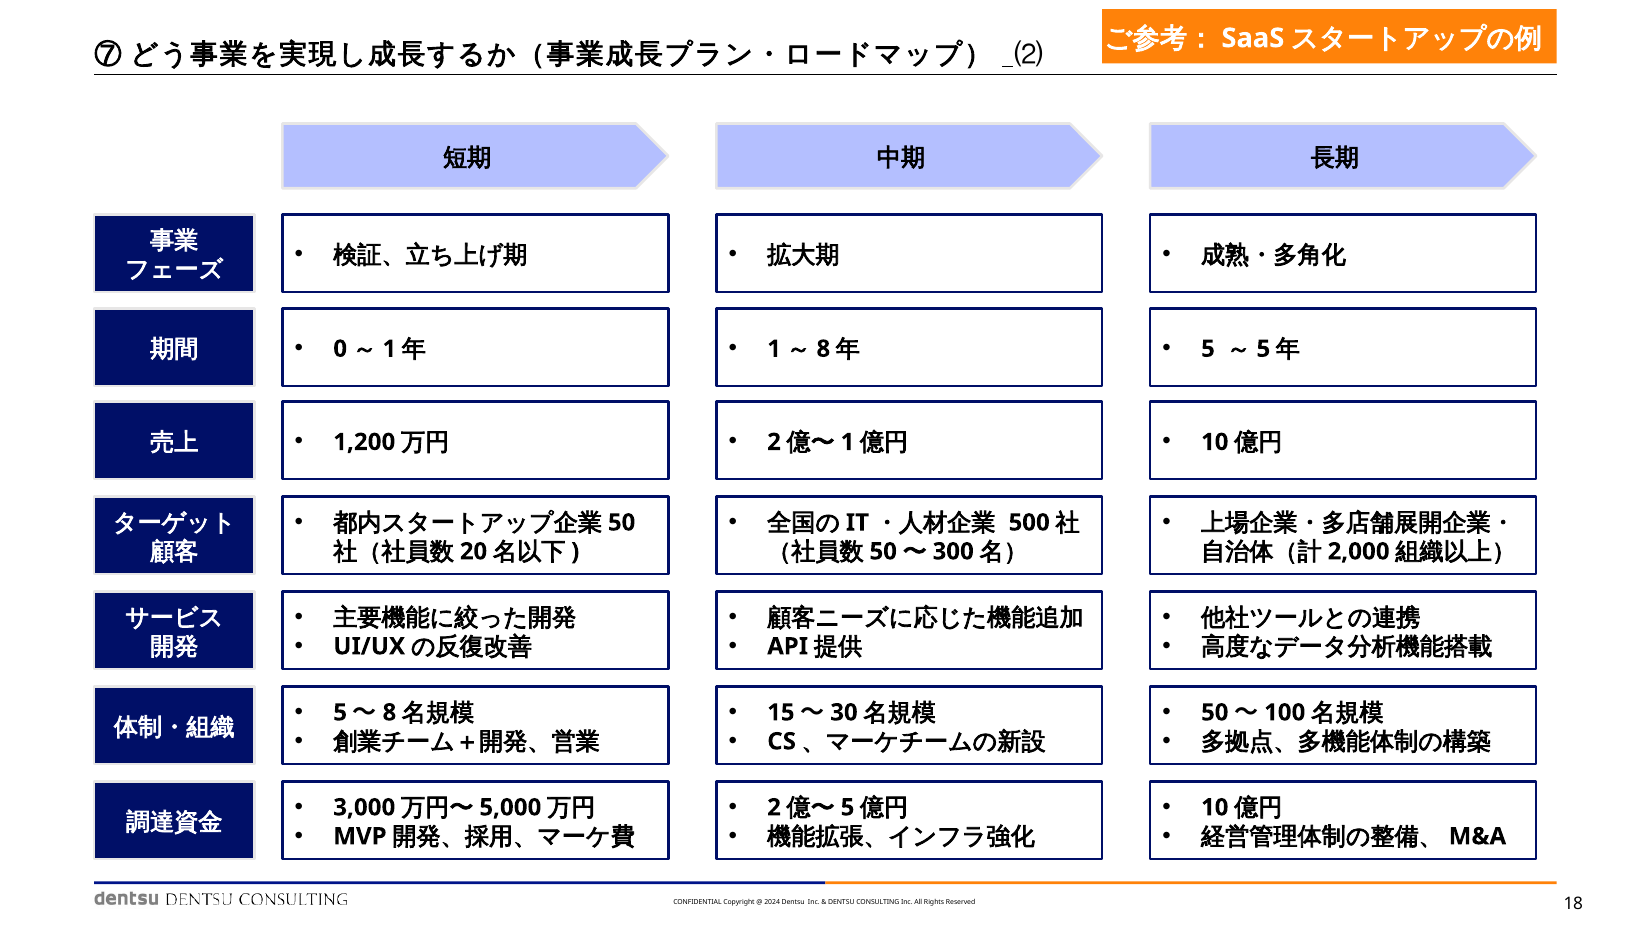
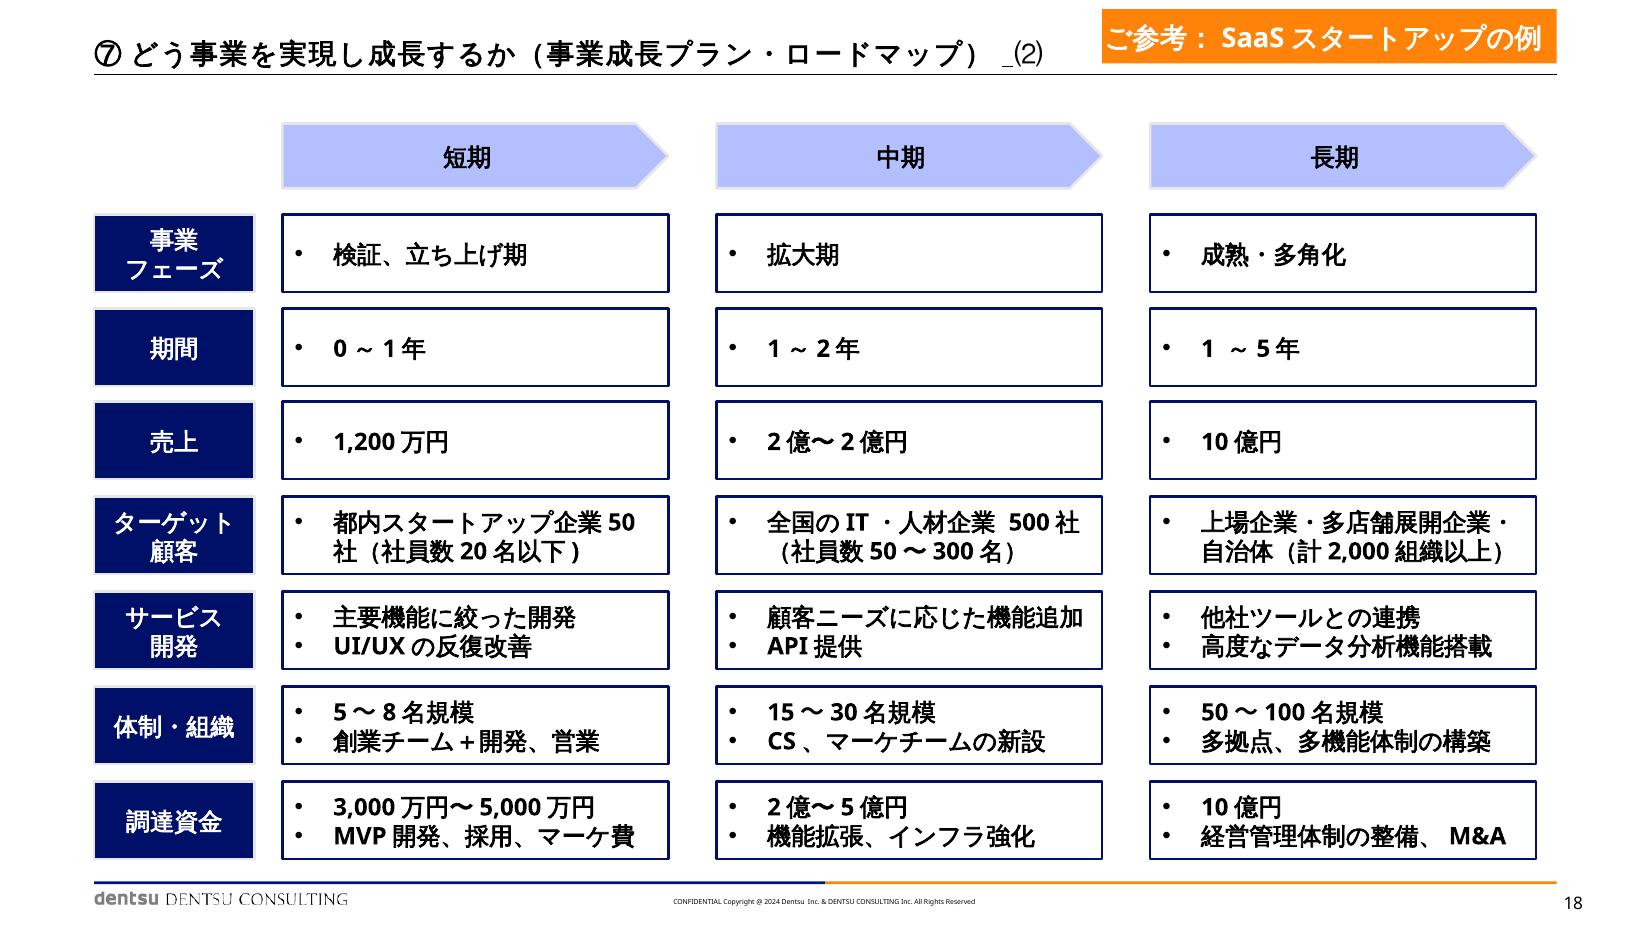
8: 8 -> 2 (823, 349)
5: 5 -> 1 (1208, 349)
1: 1 -> 2 (848, 442)
